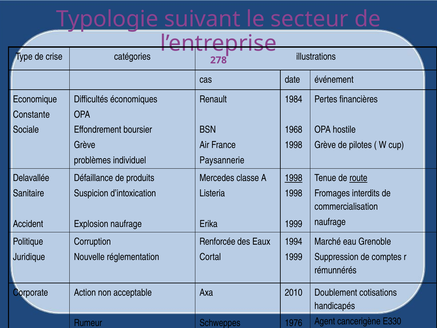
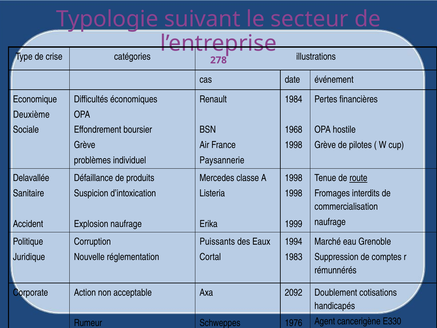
Constante: Constante -> Deuxième (31, 114)
1998 underline: present -> none (294, 178)
Renforcée: Renforcée -> Puissants (217, 242)
1999: 1999 -> 1983 (294, 257)
2010: 2010 -> 2092 (294, 292)
